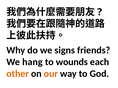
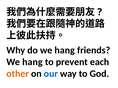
do we signs: signs -> hang (65, 50)
wounds: wounds -> prevent (72, 62)
our colour: orange -> blue (51, 74)
